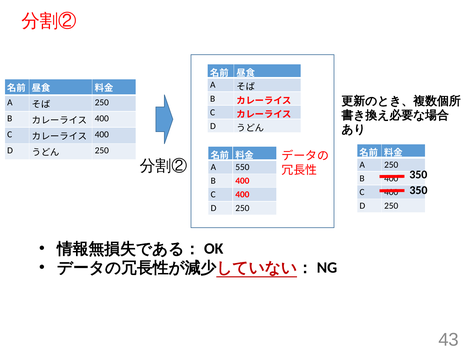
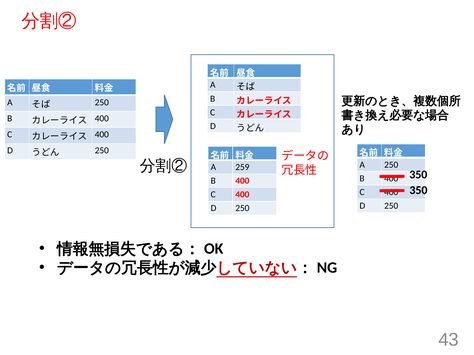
550: 550 -> 259 (242, 167)
